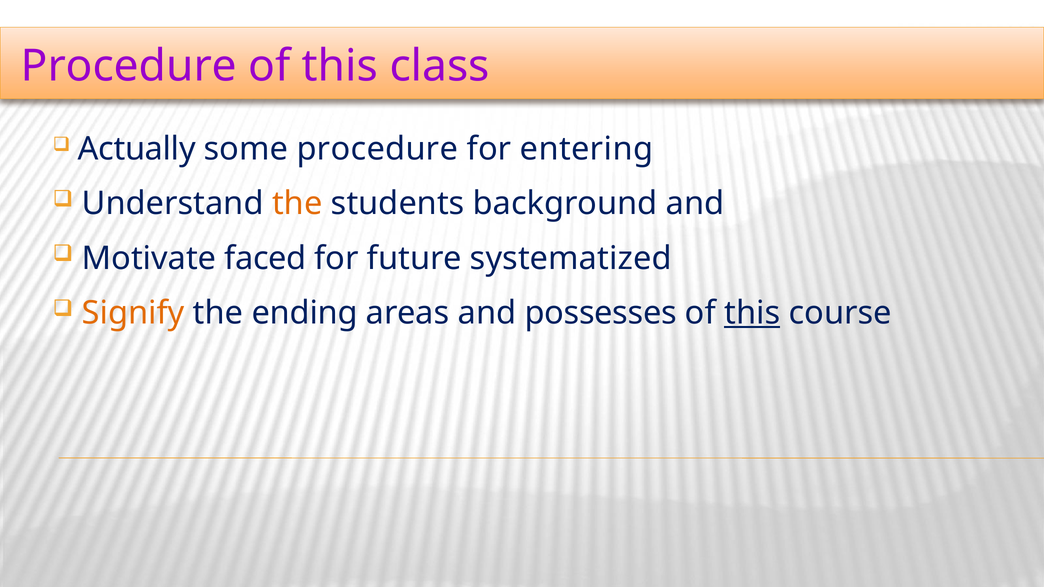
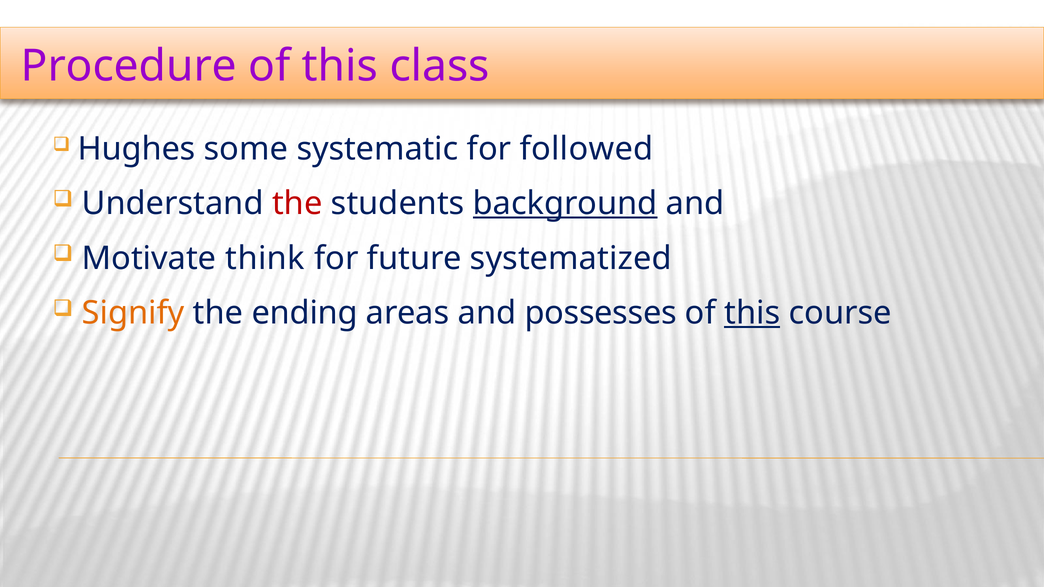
Actually: Actually -> Hughes (137, 149)
some procedure: procedure -> systematic (377, 149)
entering: entering -> followed (587, 149)
the colour: orange -> red (297, 204)
background underline: none -> present (565, 204)
faced: faced -> think (265, 258)
